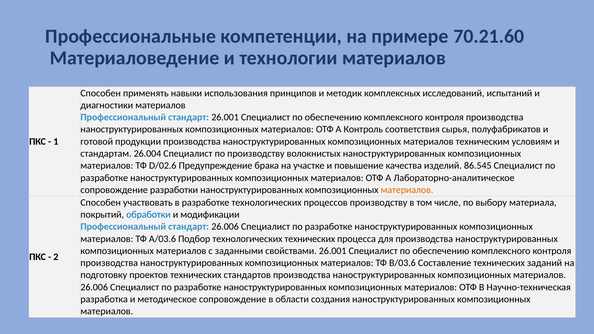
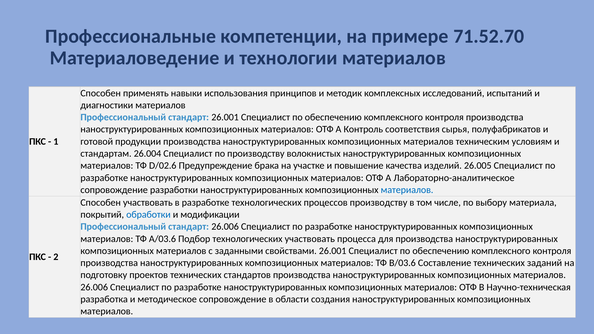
70.21.60: 70.21.60 -> 71.52.70 (489, 36)
86.545: 86.545 -> 26.005 (478, 166)
материалов colour: orange -> blue (407, 190)
технологических технических: технических -> участвовать (310, 239)
